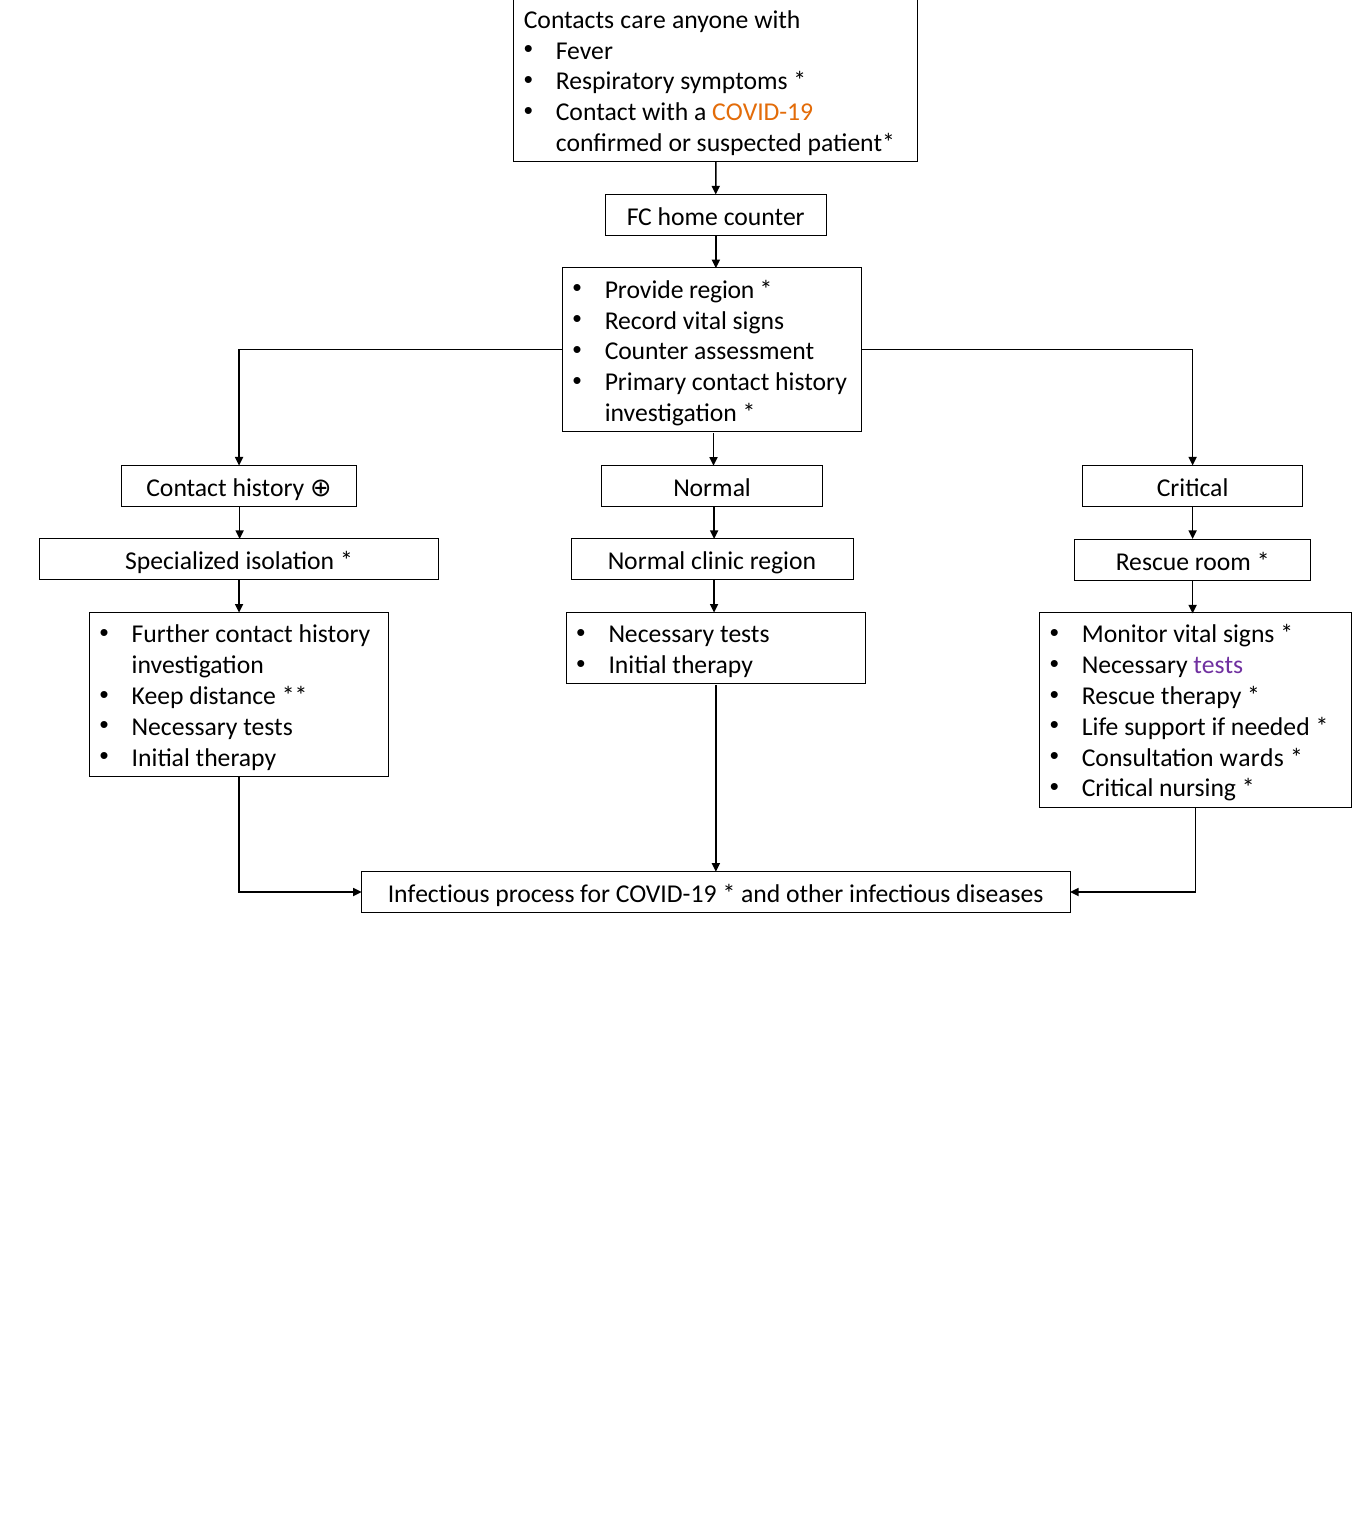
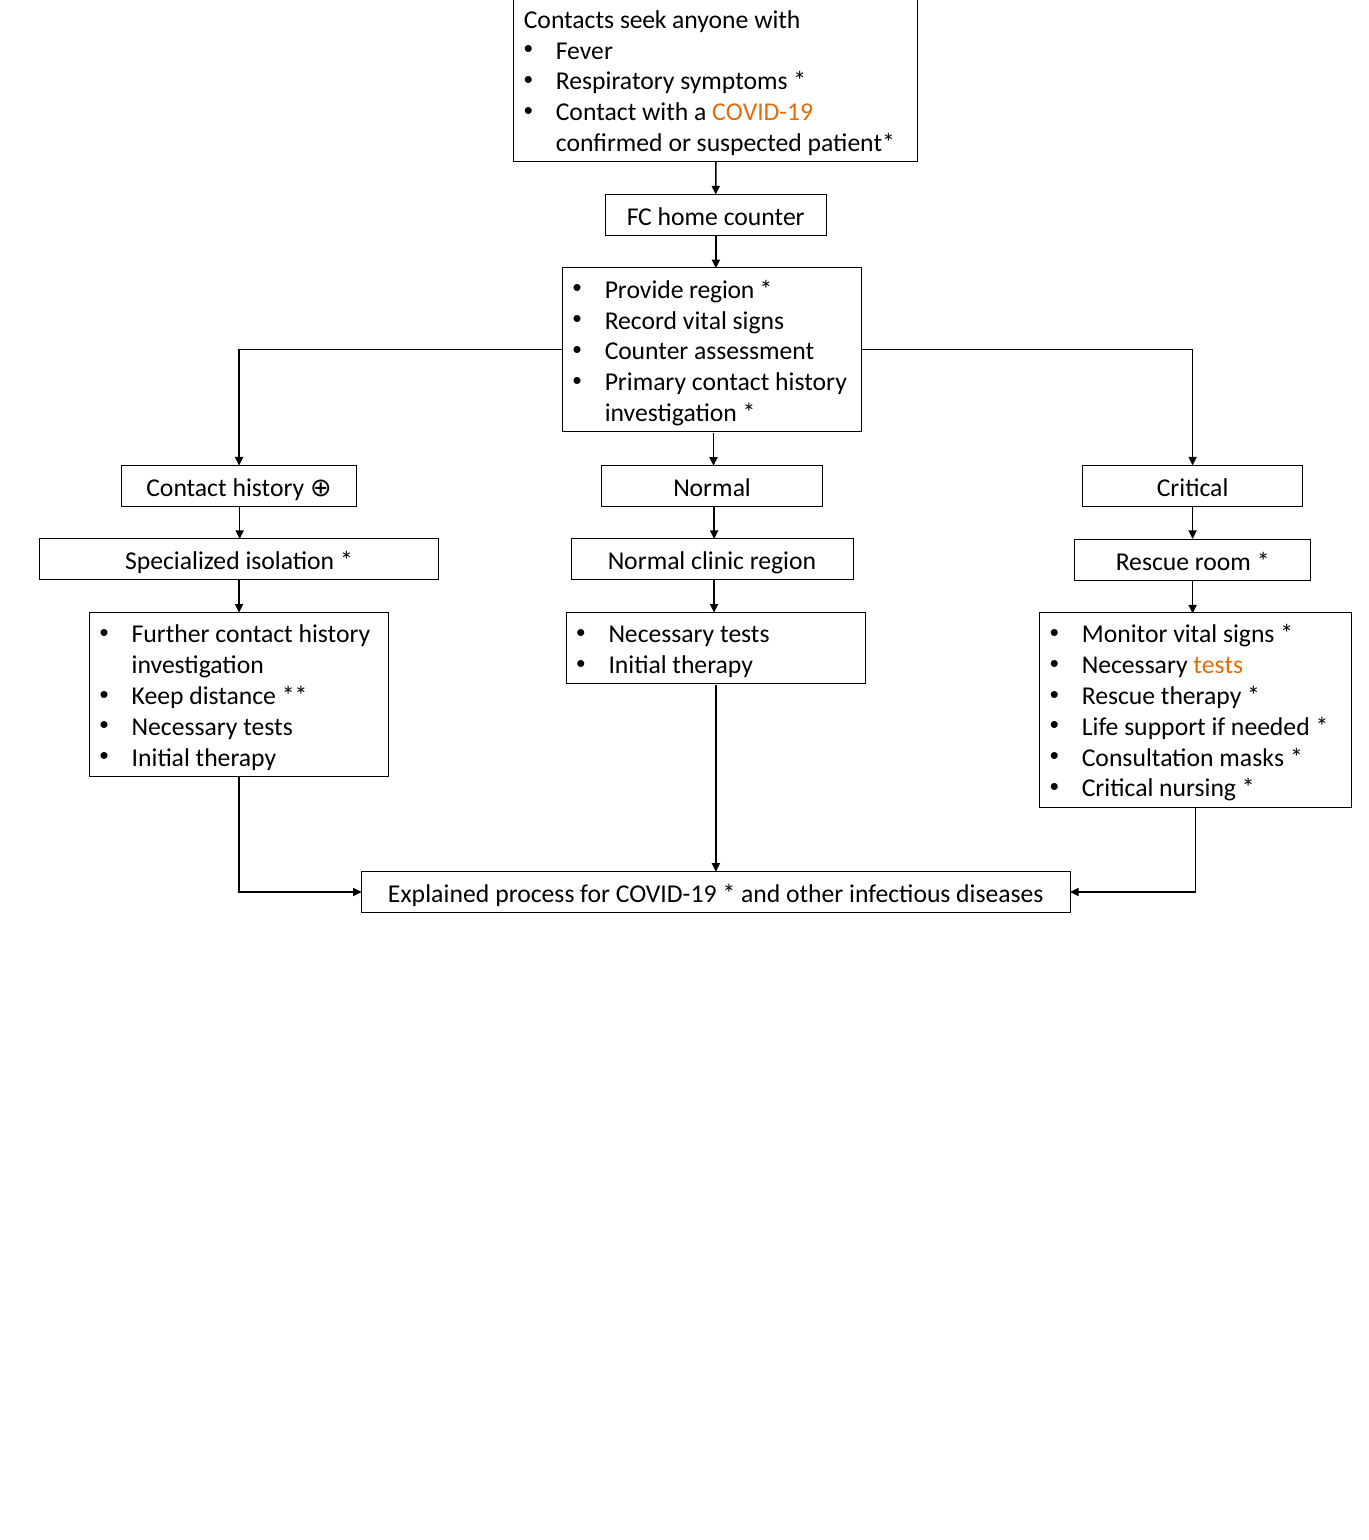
care: care -> seek (643, 20)
tests colour: purple -> orange (1218, 665)
wards: wards -> masks (1252, 758)
Infectious: Infectious -> Explained (439, 894)
